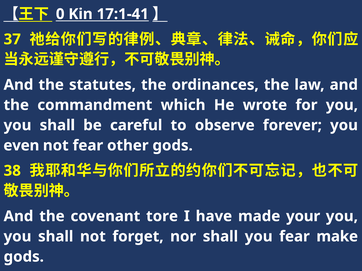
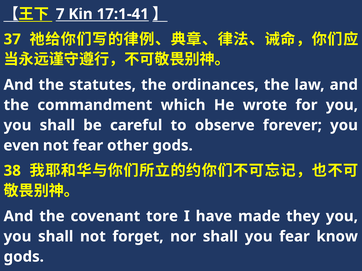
0: 0 -> 7 (60, 14)
your: your -> they (303, 217)
make: make -> know (337, 237)
